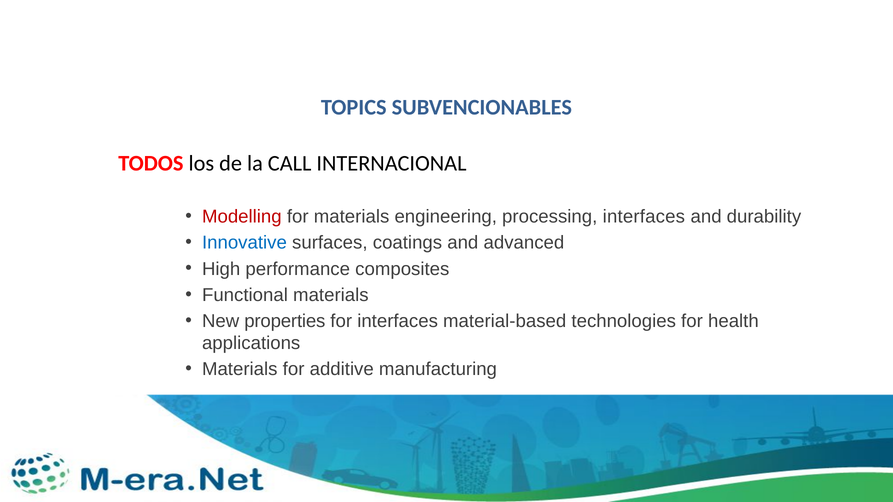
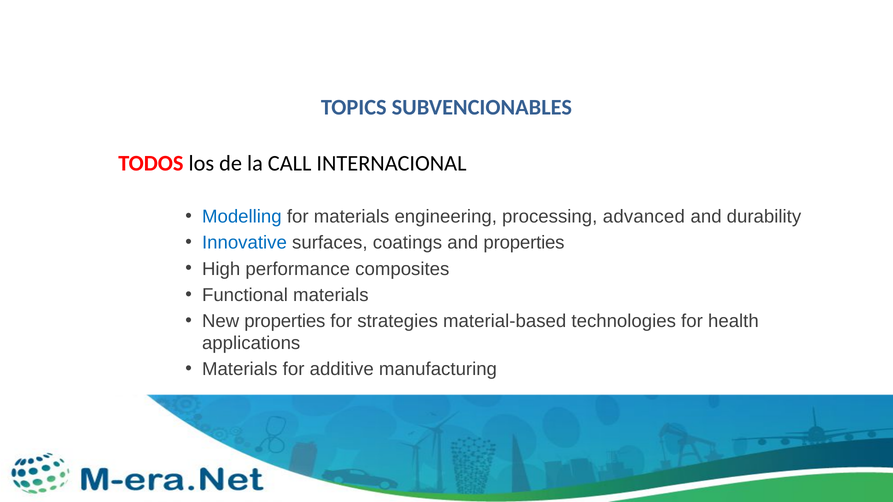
Modelling colour: red -> blue (242, 217)
processing interfaces: interfaces -> advanced (644, 217)
and advanced: advanced -> properties (524, 243)
for interfaces: interfaces -> strategies (398, 321)
